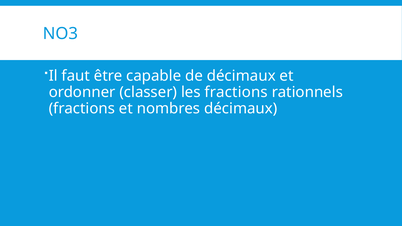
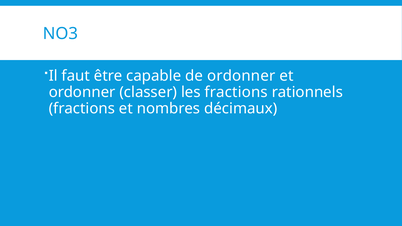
de décimaux: décimaux -> ordonner (241, 76)
